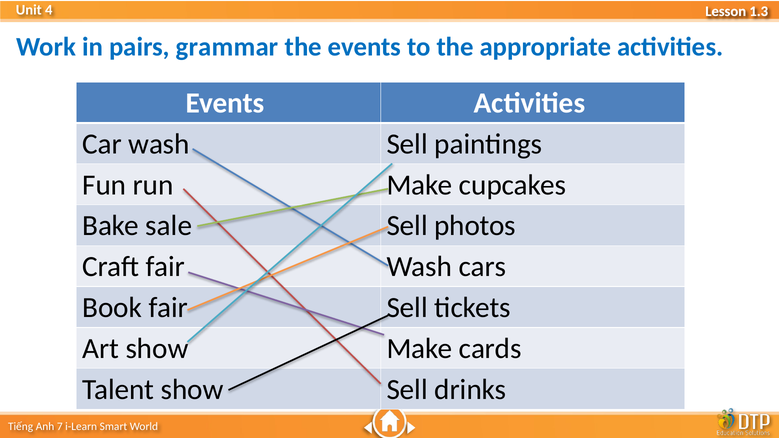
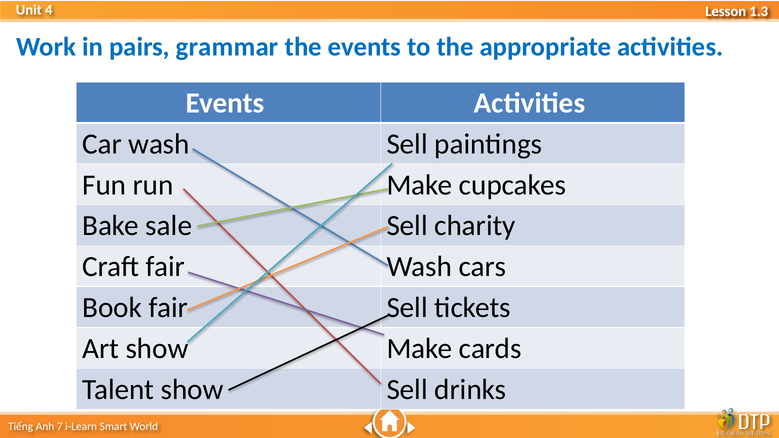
photos: photos -> charity (475, 226)
